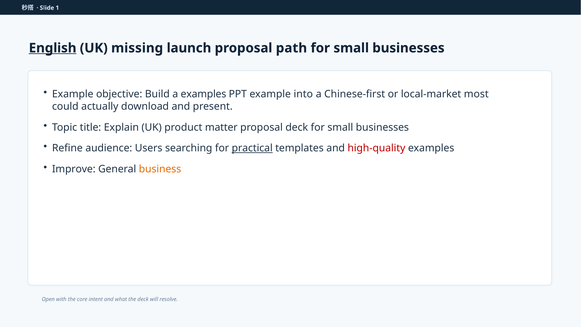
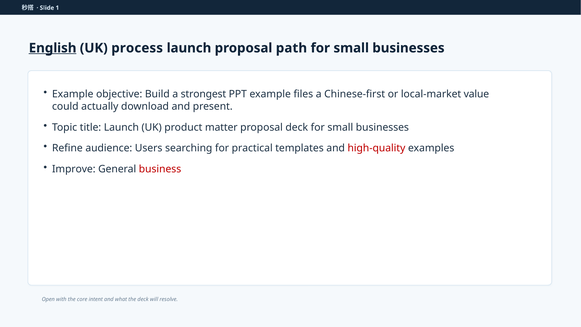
missing: missing -> process (137, 48)
a examples: examples -> strongest (203, 94)
into: into -> files (303, 94)
most: most -> value (476, 94)
title Explain: Explain -> Launch (121, 127)
practical underline: present -> none (252, 148)
business colour: orange -> red (160, 169)
